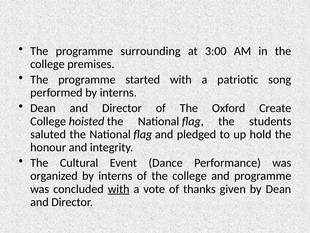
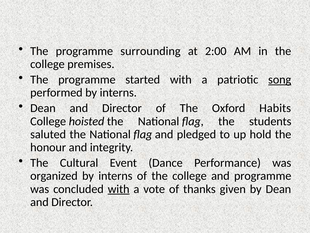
3:00: 3:00 -> 2:00 (216, 51)
song underline: none -> present (280, 79)
Create: Create -> Habits (275, 108)
